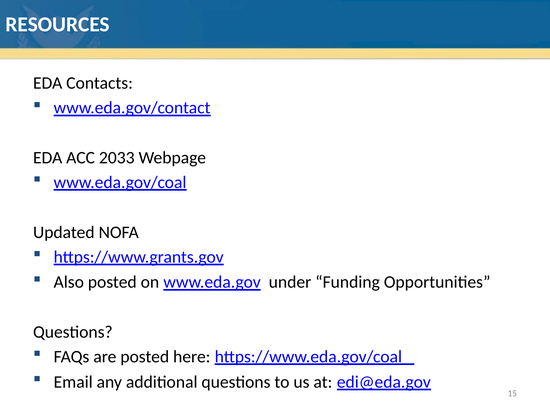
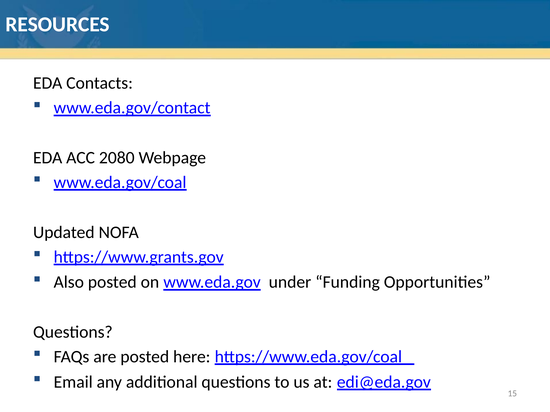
2033: 2033 -> 2080 (117, 158)
